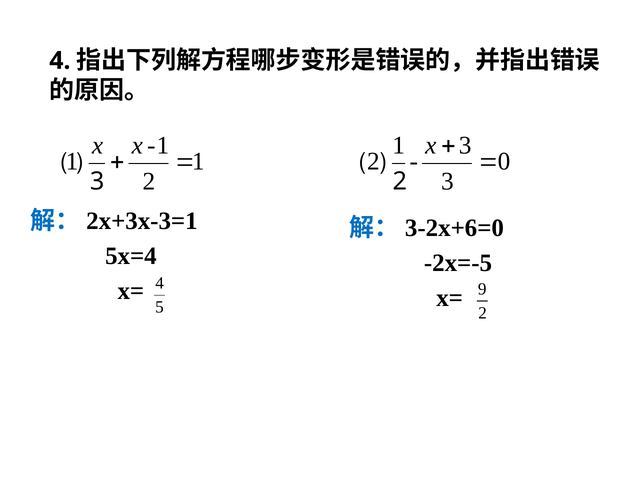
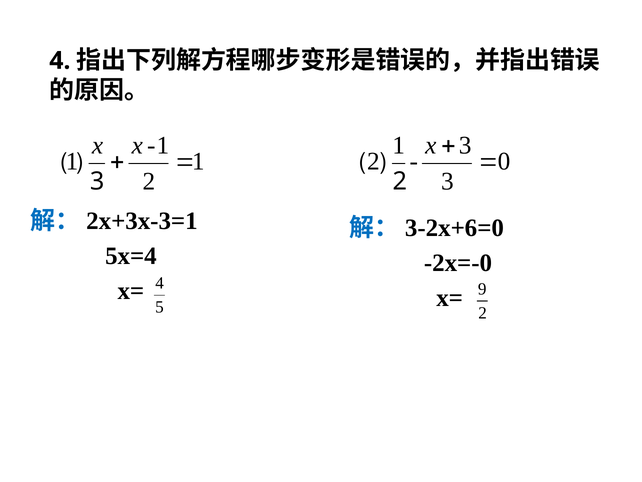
-2x=-5: -2x=-5 -> -2x=-0 (458, 263)
